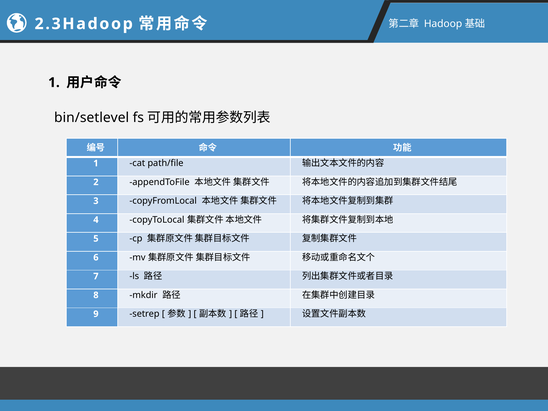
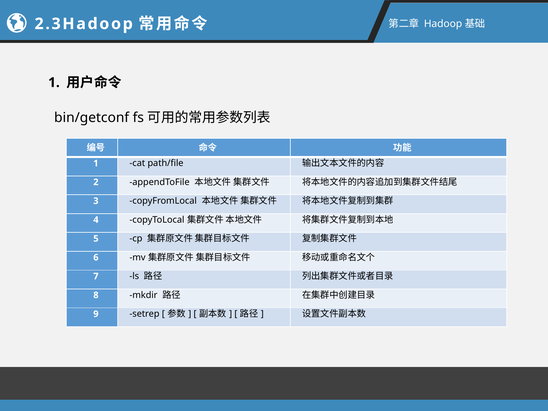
bin/setlevel: bin/setlevel -> bin/getconf (92, 118)
